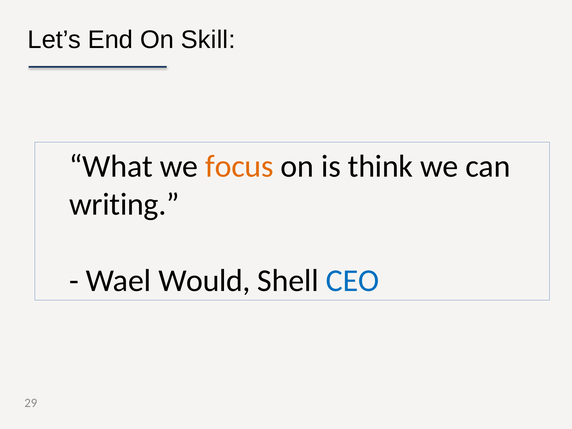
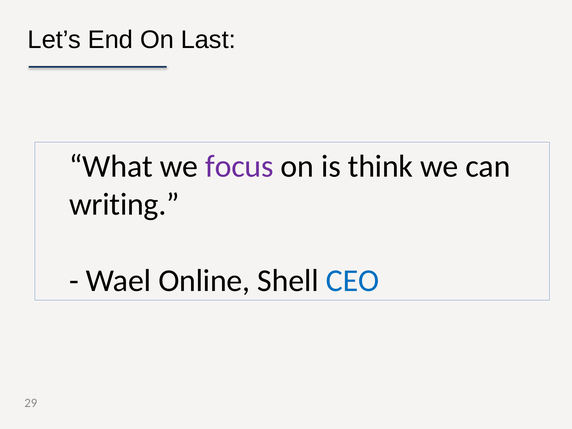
Skill: Skill -> Last (208, 40)
focus colour: orange -> purple (239, 166)
Would: Would -> Online (204, 281)
